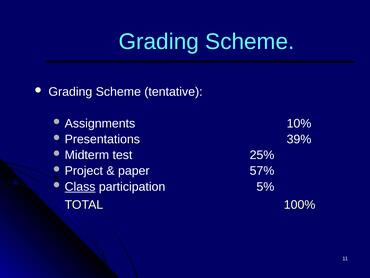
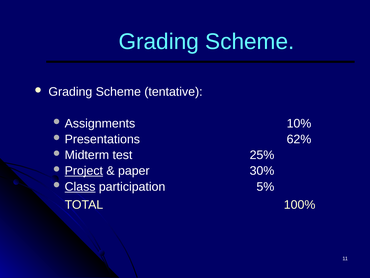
39%: 39% -> 62% (299, 139)
Project underline: none -> present (84, 171)
57%: 57% -> 30% (262, 171)
